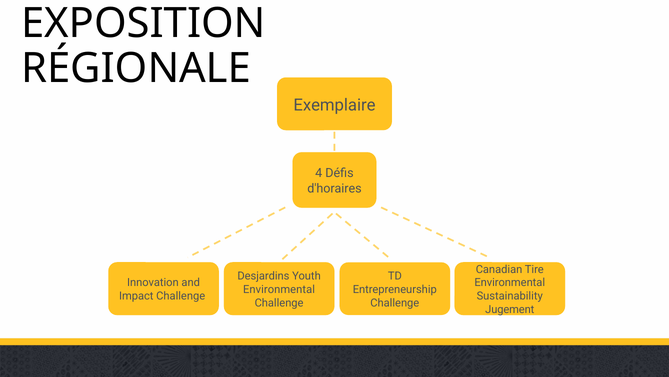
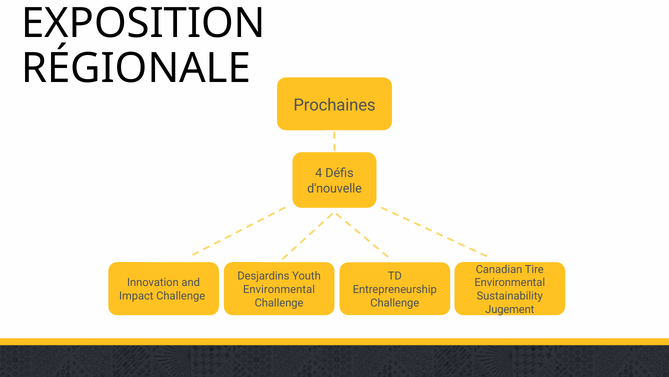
Exemplaire: Exemplaire -> Prochaines (335, 105)
d'horaires: d'horaires -> d'nouvelle (335, 188)
